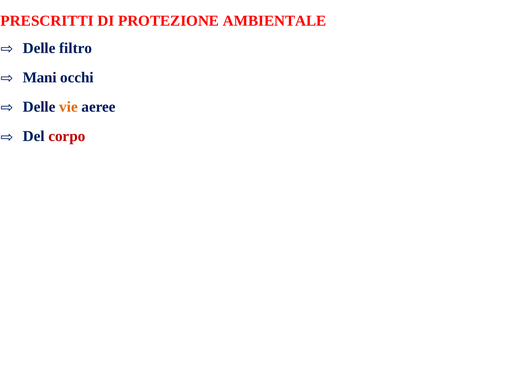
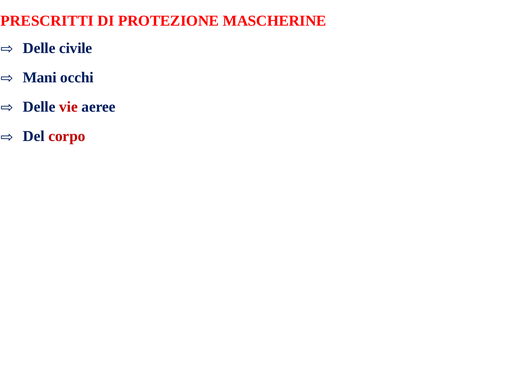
AMBIENTALE: AMBIENTALE -> MASCHERINE (275, 21)
filtro: filtro -> civile (76, 48)
vie colour: orange -> red (68, 107)
